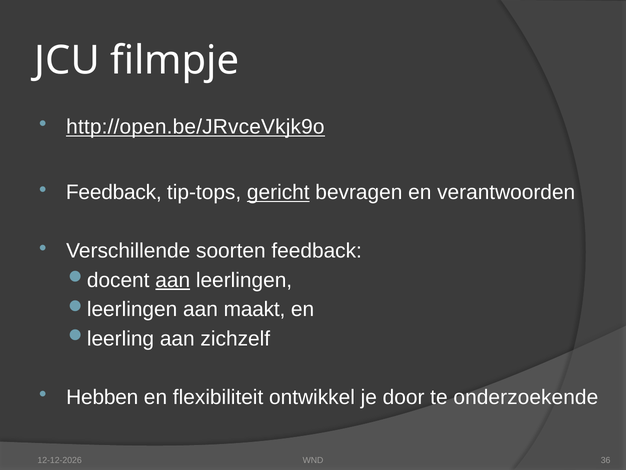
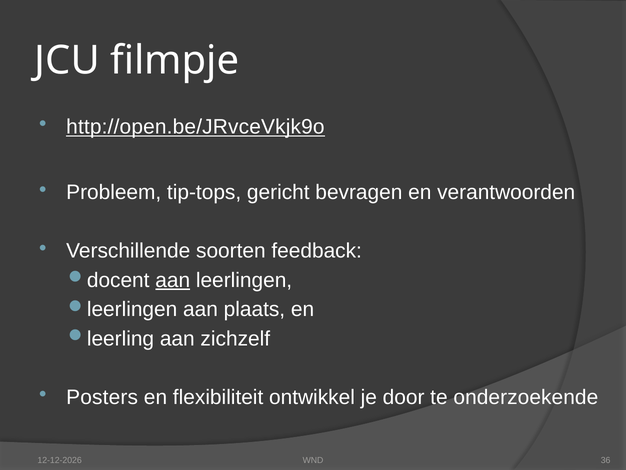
Feedback: Feedback -> Probleem (114, 192)
gericht underline: present -> none (278, 192)
maakt: maakt -> plaats (254, 309)
Hebben: Hebben -> Posters (102, 397)
